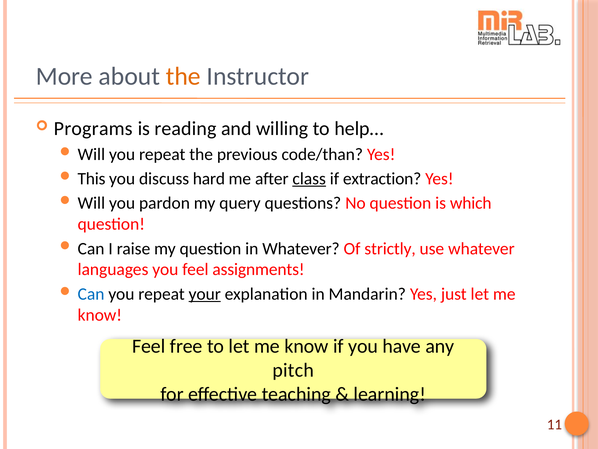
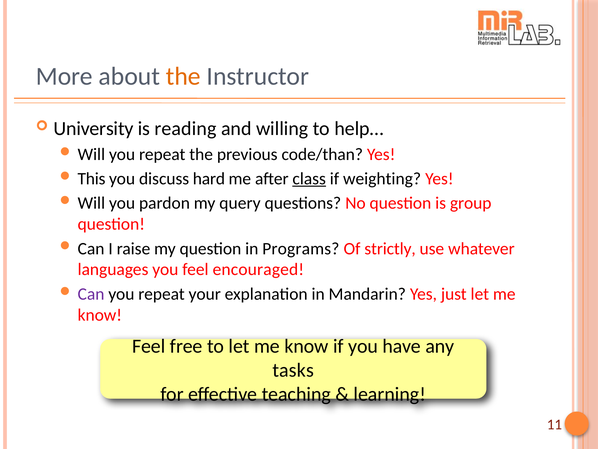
Programs: Programs -> University (94, 128)
extraction: extraction -> weighting (382, 179)
which: which -> group (471, 203)
in Whatever: Whatever -> Programs (301, 248)
assignments: assignments -> encouraged (258, 269)
Can colour: blue -> purple (91, 294)
your underline: present -> none (205, 294)
pitch: pitch -> tasks (293, 370)
